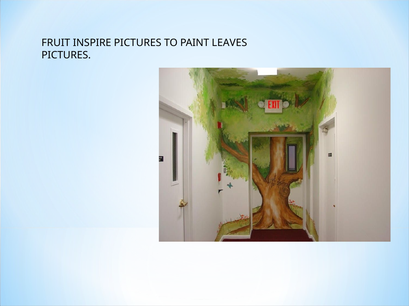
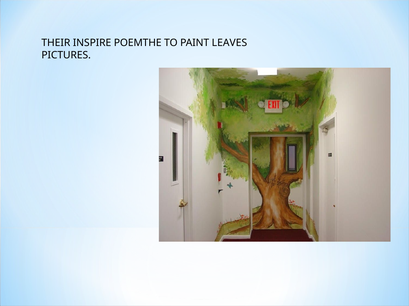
FRUIT: FRUIT -> THEIR (56, 43)
INSPIRE PICTURES: PICTURES -> POEMTHE (138, 43)
